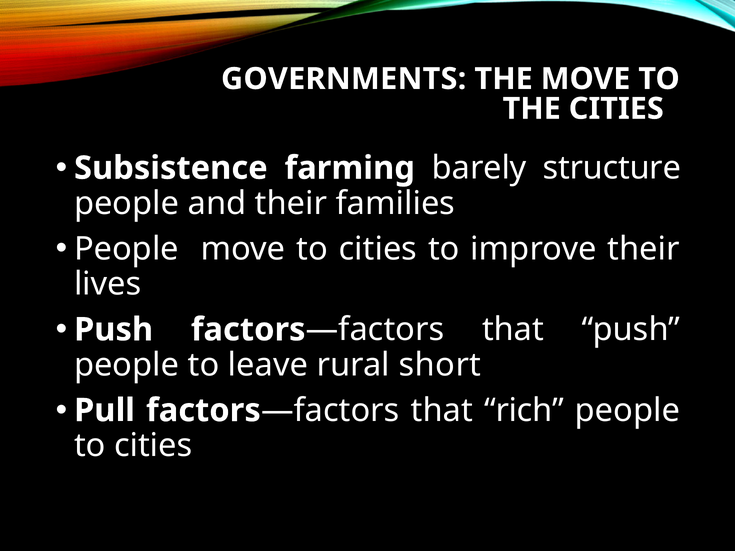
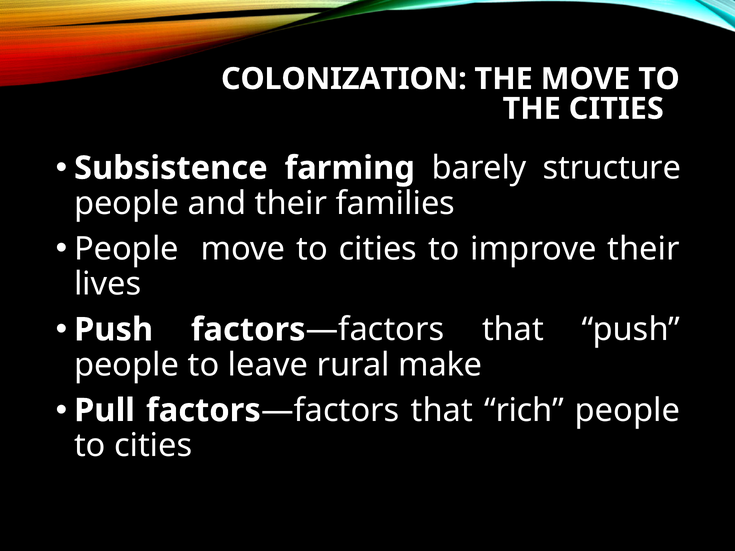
GOVERNMENTS: GOVERNMENTS -> COLONIZATION (344, 79)
short: short -> make (440, 365)
